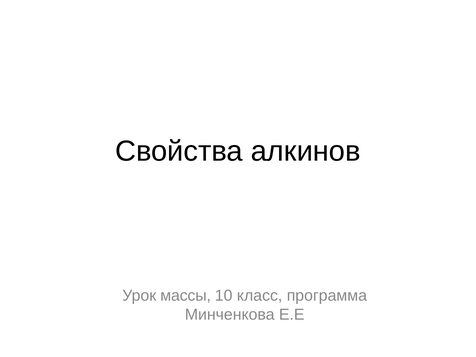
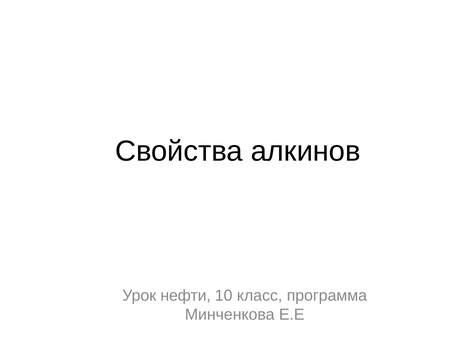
массы: массы -> нефти (186, 296)
